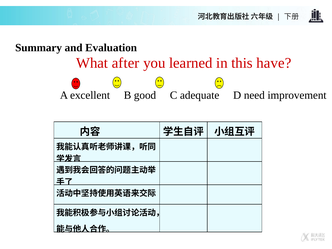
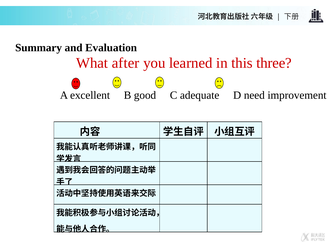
have: have -> three (274, 63)
